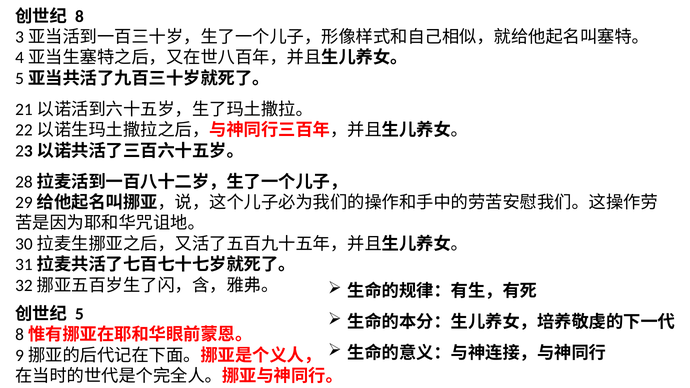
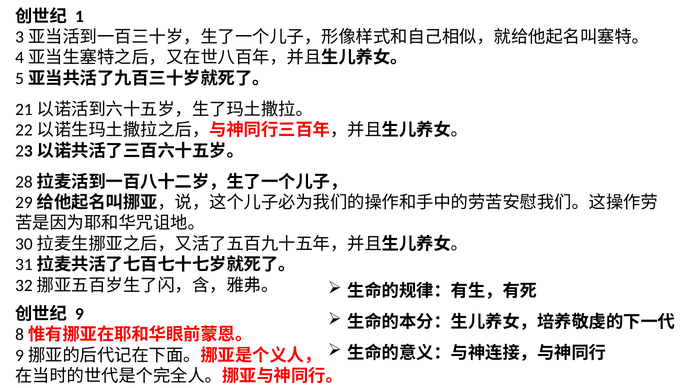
8: 8 -> 1 (79, 16)
5: 5 -> 9 (79, 314)
